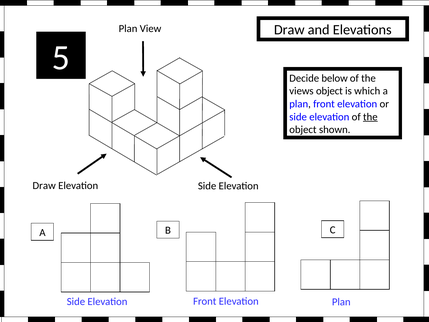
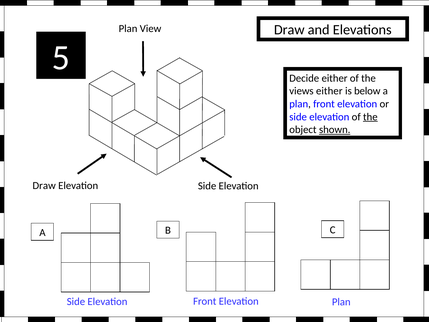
Decide below: below -> either (335, 78)
views object: object -> either (329, 91)
which: which -> below (367, 91)
shown underline: none -> present (335, 130)
